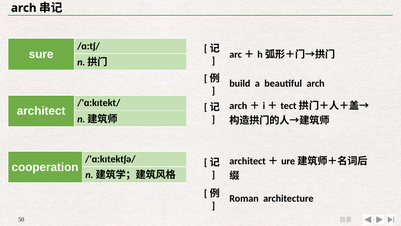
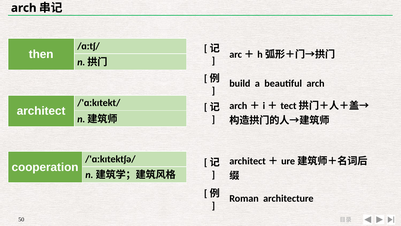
sure: sure -> then (41, 54)
